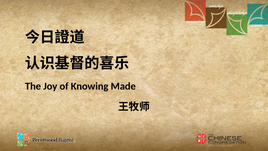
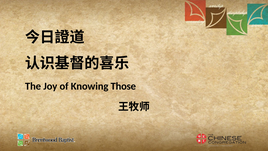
Made: Made -> Those (123, 86)
